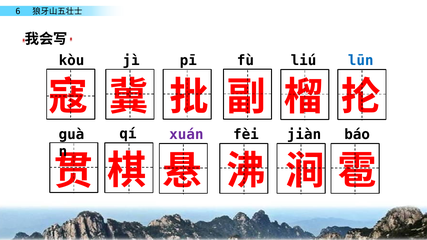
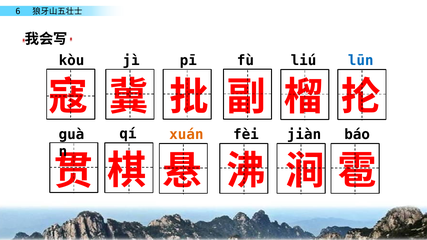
xuán colour: purple -> orange (186, 135)
